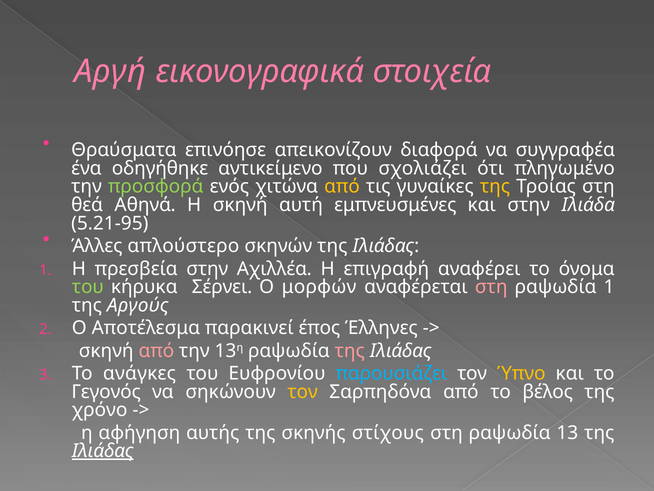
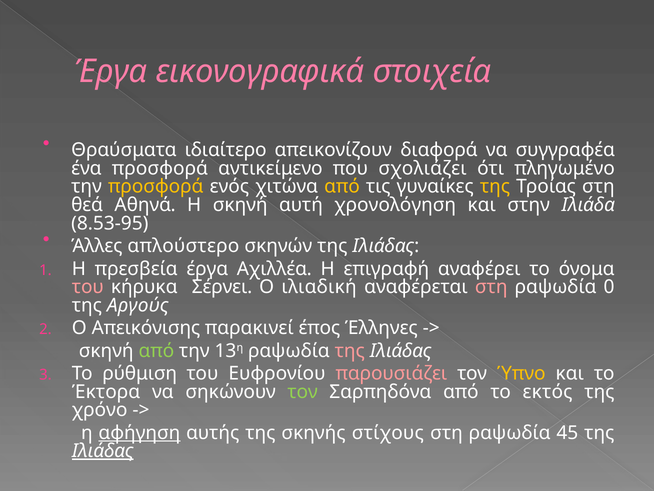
Αργή: Αργή -> Έργα (111, 71)
επινόησε: επινόησε -> ιδιαίτερο (226, 150)
ένα οδηγήθηκε: οδηγήθηκε -> προσφορά (160, 168)
προσφορά colour: light green -> yellow (156, 187)
εμπνευσμένες: εμπνευσμένες -> χρονολόγηση (395, 205)
5.21-95: 5.21-95 -> 8.53-95 (110, 223)
πρεσβεία στην: στην -> έργα (207, 268)
του colour: light green -> pink (88, 287)
μορφών: μορφών -> ιλιαδική (319, 287)
ραψωδία 1: 1 -> 0 (609, 287)
Αποτέλεσμα: Αποτέλεσμα -> Απεικόνισης (146, 328)
από colour: pink -> light green (156, 350)
ανάγκες: ανάγκες -> ρύθμιση (140, 373)
παρουσιάζει colour: light blue -> pink (391, 373)
Γεγονός: Γεγονός -> Έκτορα (106, 391)
τον colour: yellow -> light green (303, 391)
βέλος: βέλος -> εκτός (548, 391)
αφήγηση underline: none -> present (139, 432)
13: 13 -> 45 (567, 432)
